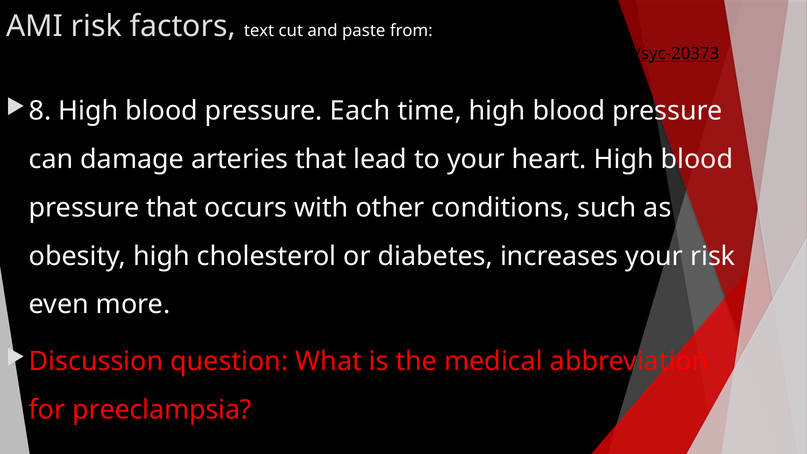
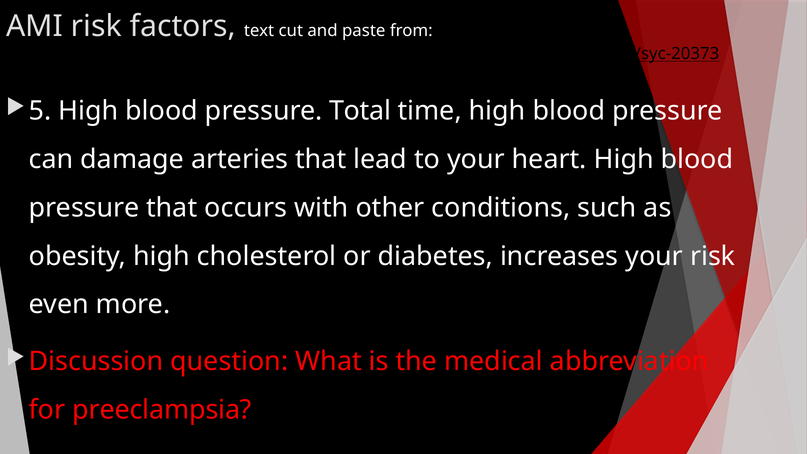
8: 8 -> 5 (40, 111)
Each: Each -> Total (360, 111)
